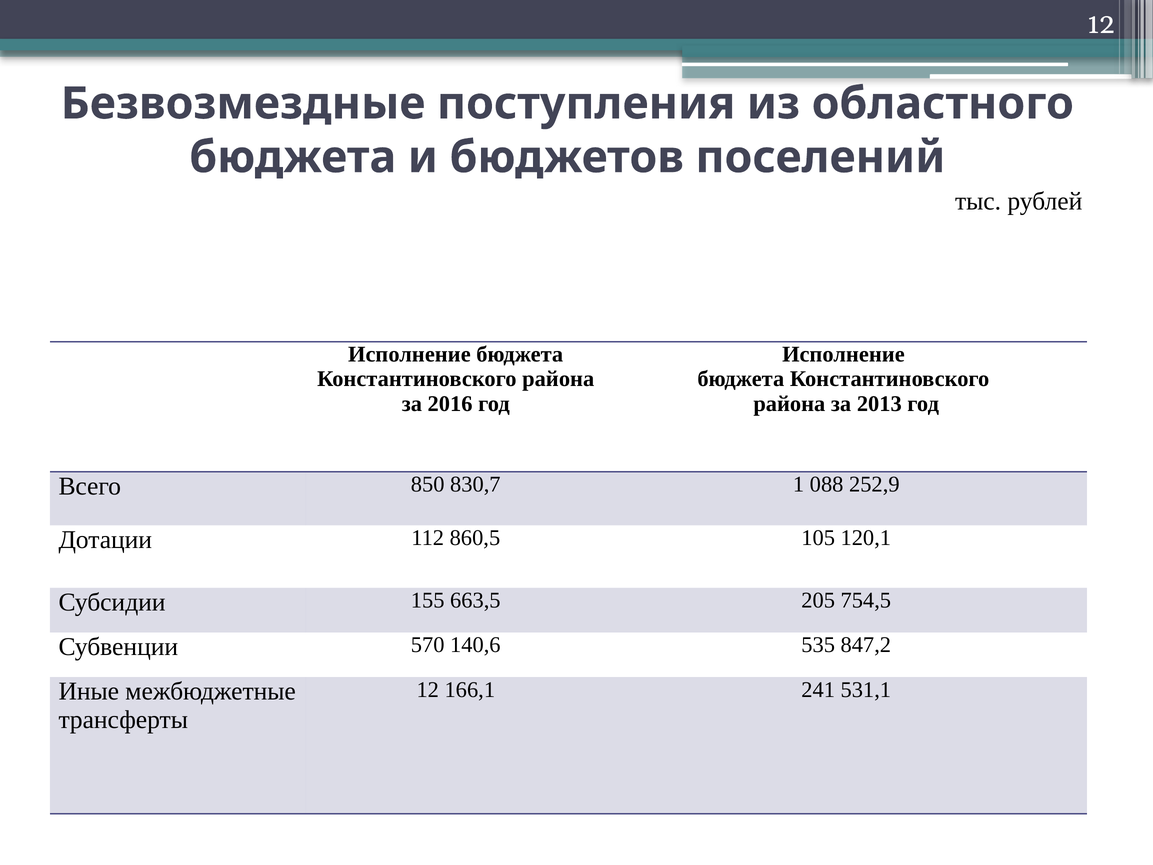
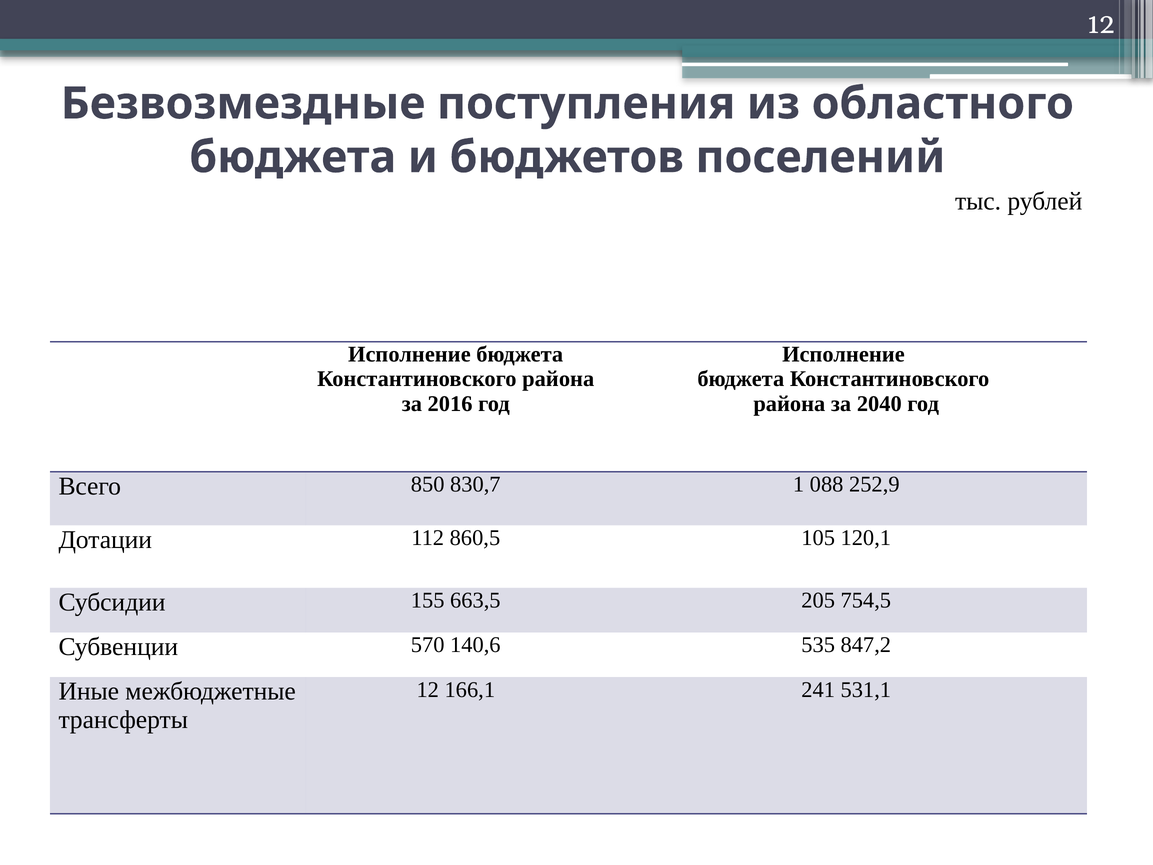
2013: 2013 -> 2040 (879, 404)
